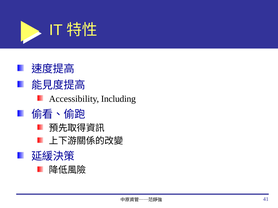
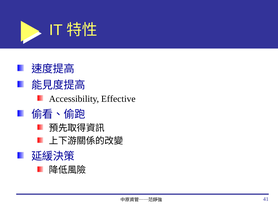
Including: Including -> Effective (118, 99)
